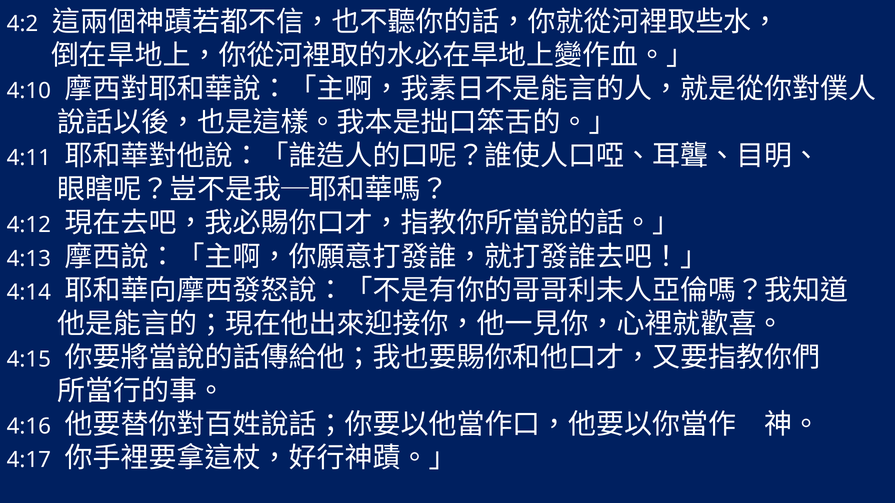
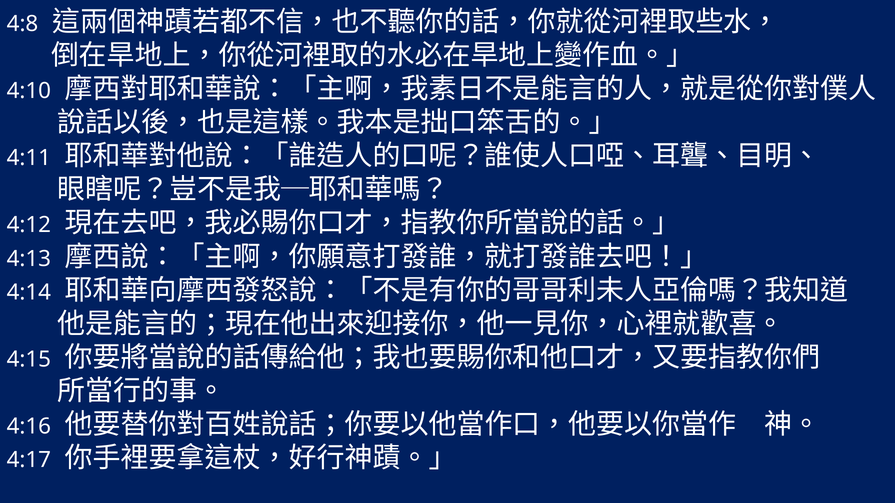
4:2: 4:2 -> 4:8 (23, 24)
